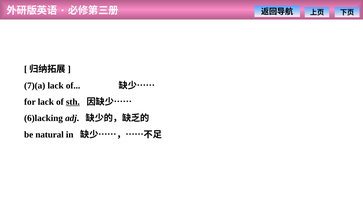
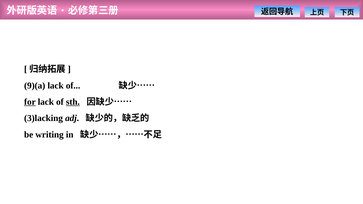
7)(a: 7)(a -> 9)(a (35, 86)
for underline: none -> present (30, 102)
6)lacking: 6)lacking -> 3)lacking (43, 118)
natural: natural -> writing (50, 135)
